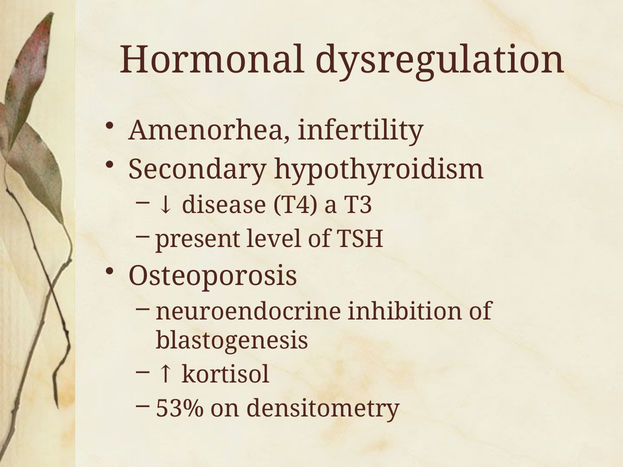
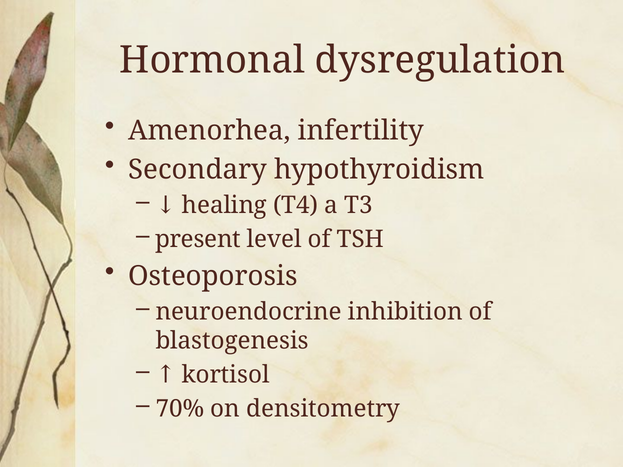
disease: disease -> healing (225, 205)
53%: 53% -> 70% (180, 409)
